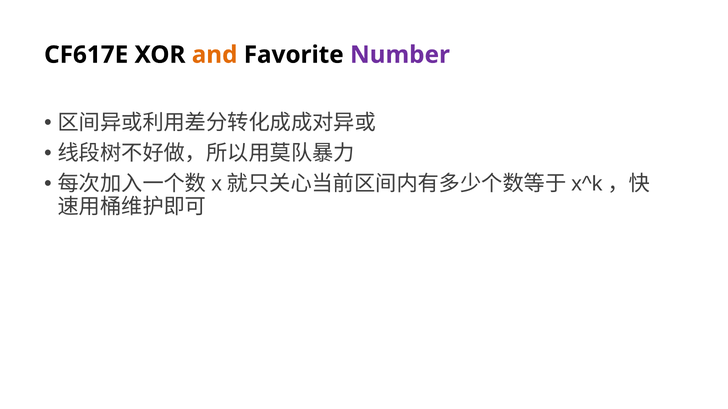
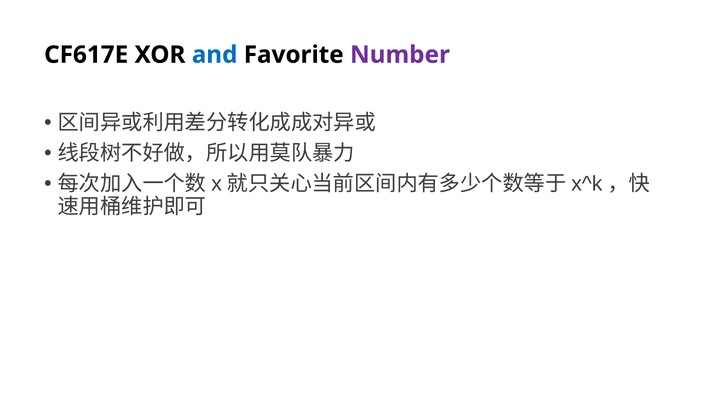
and colour: orange -> blue (215, 55)
